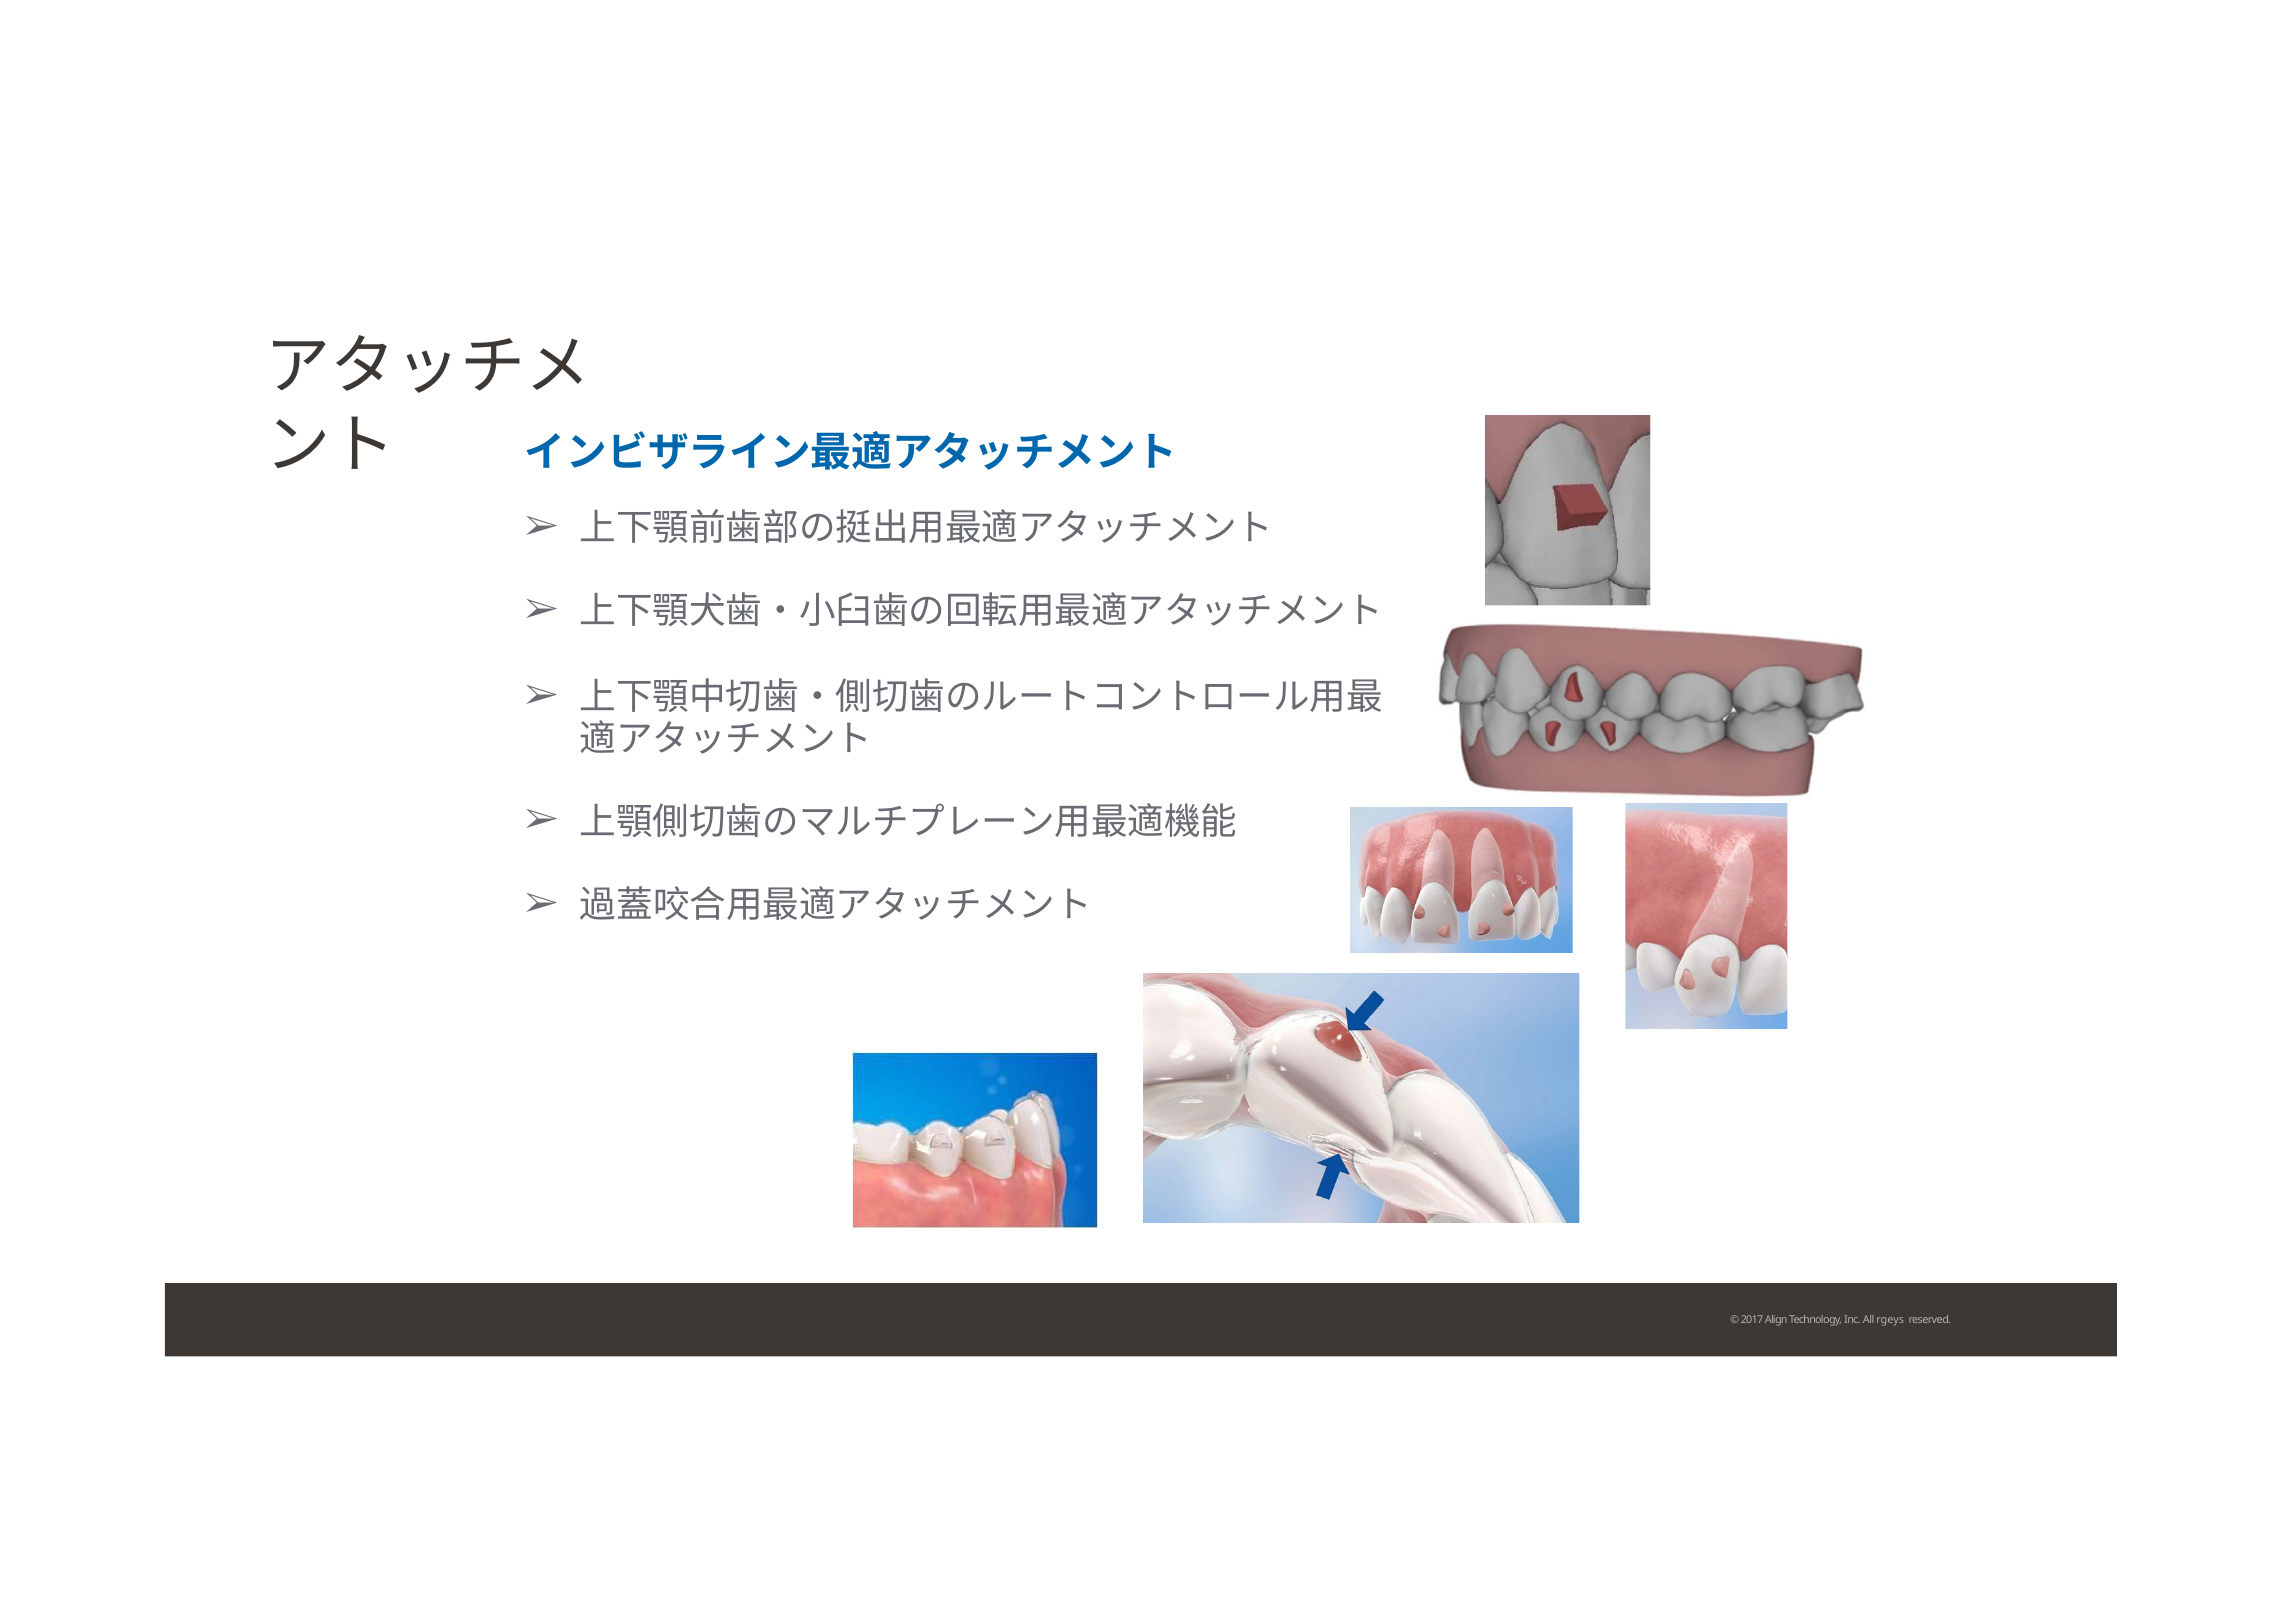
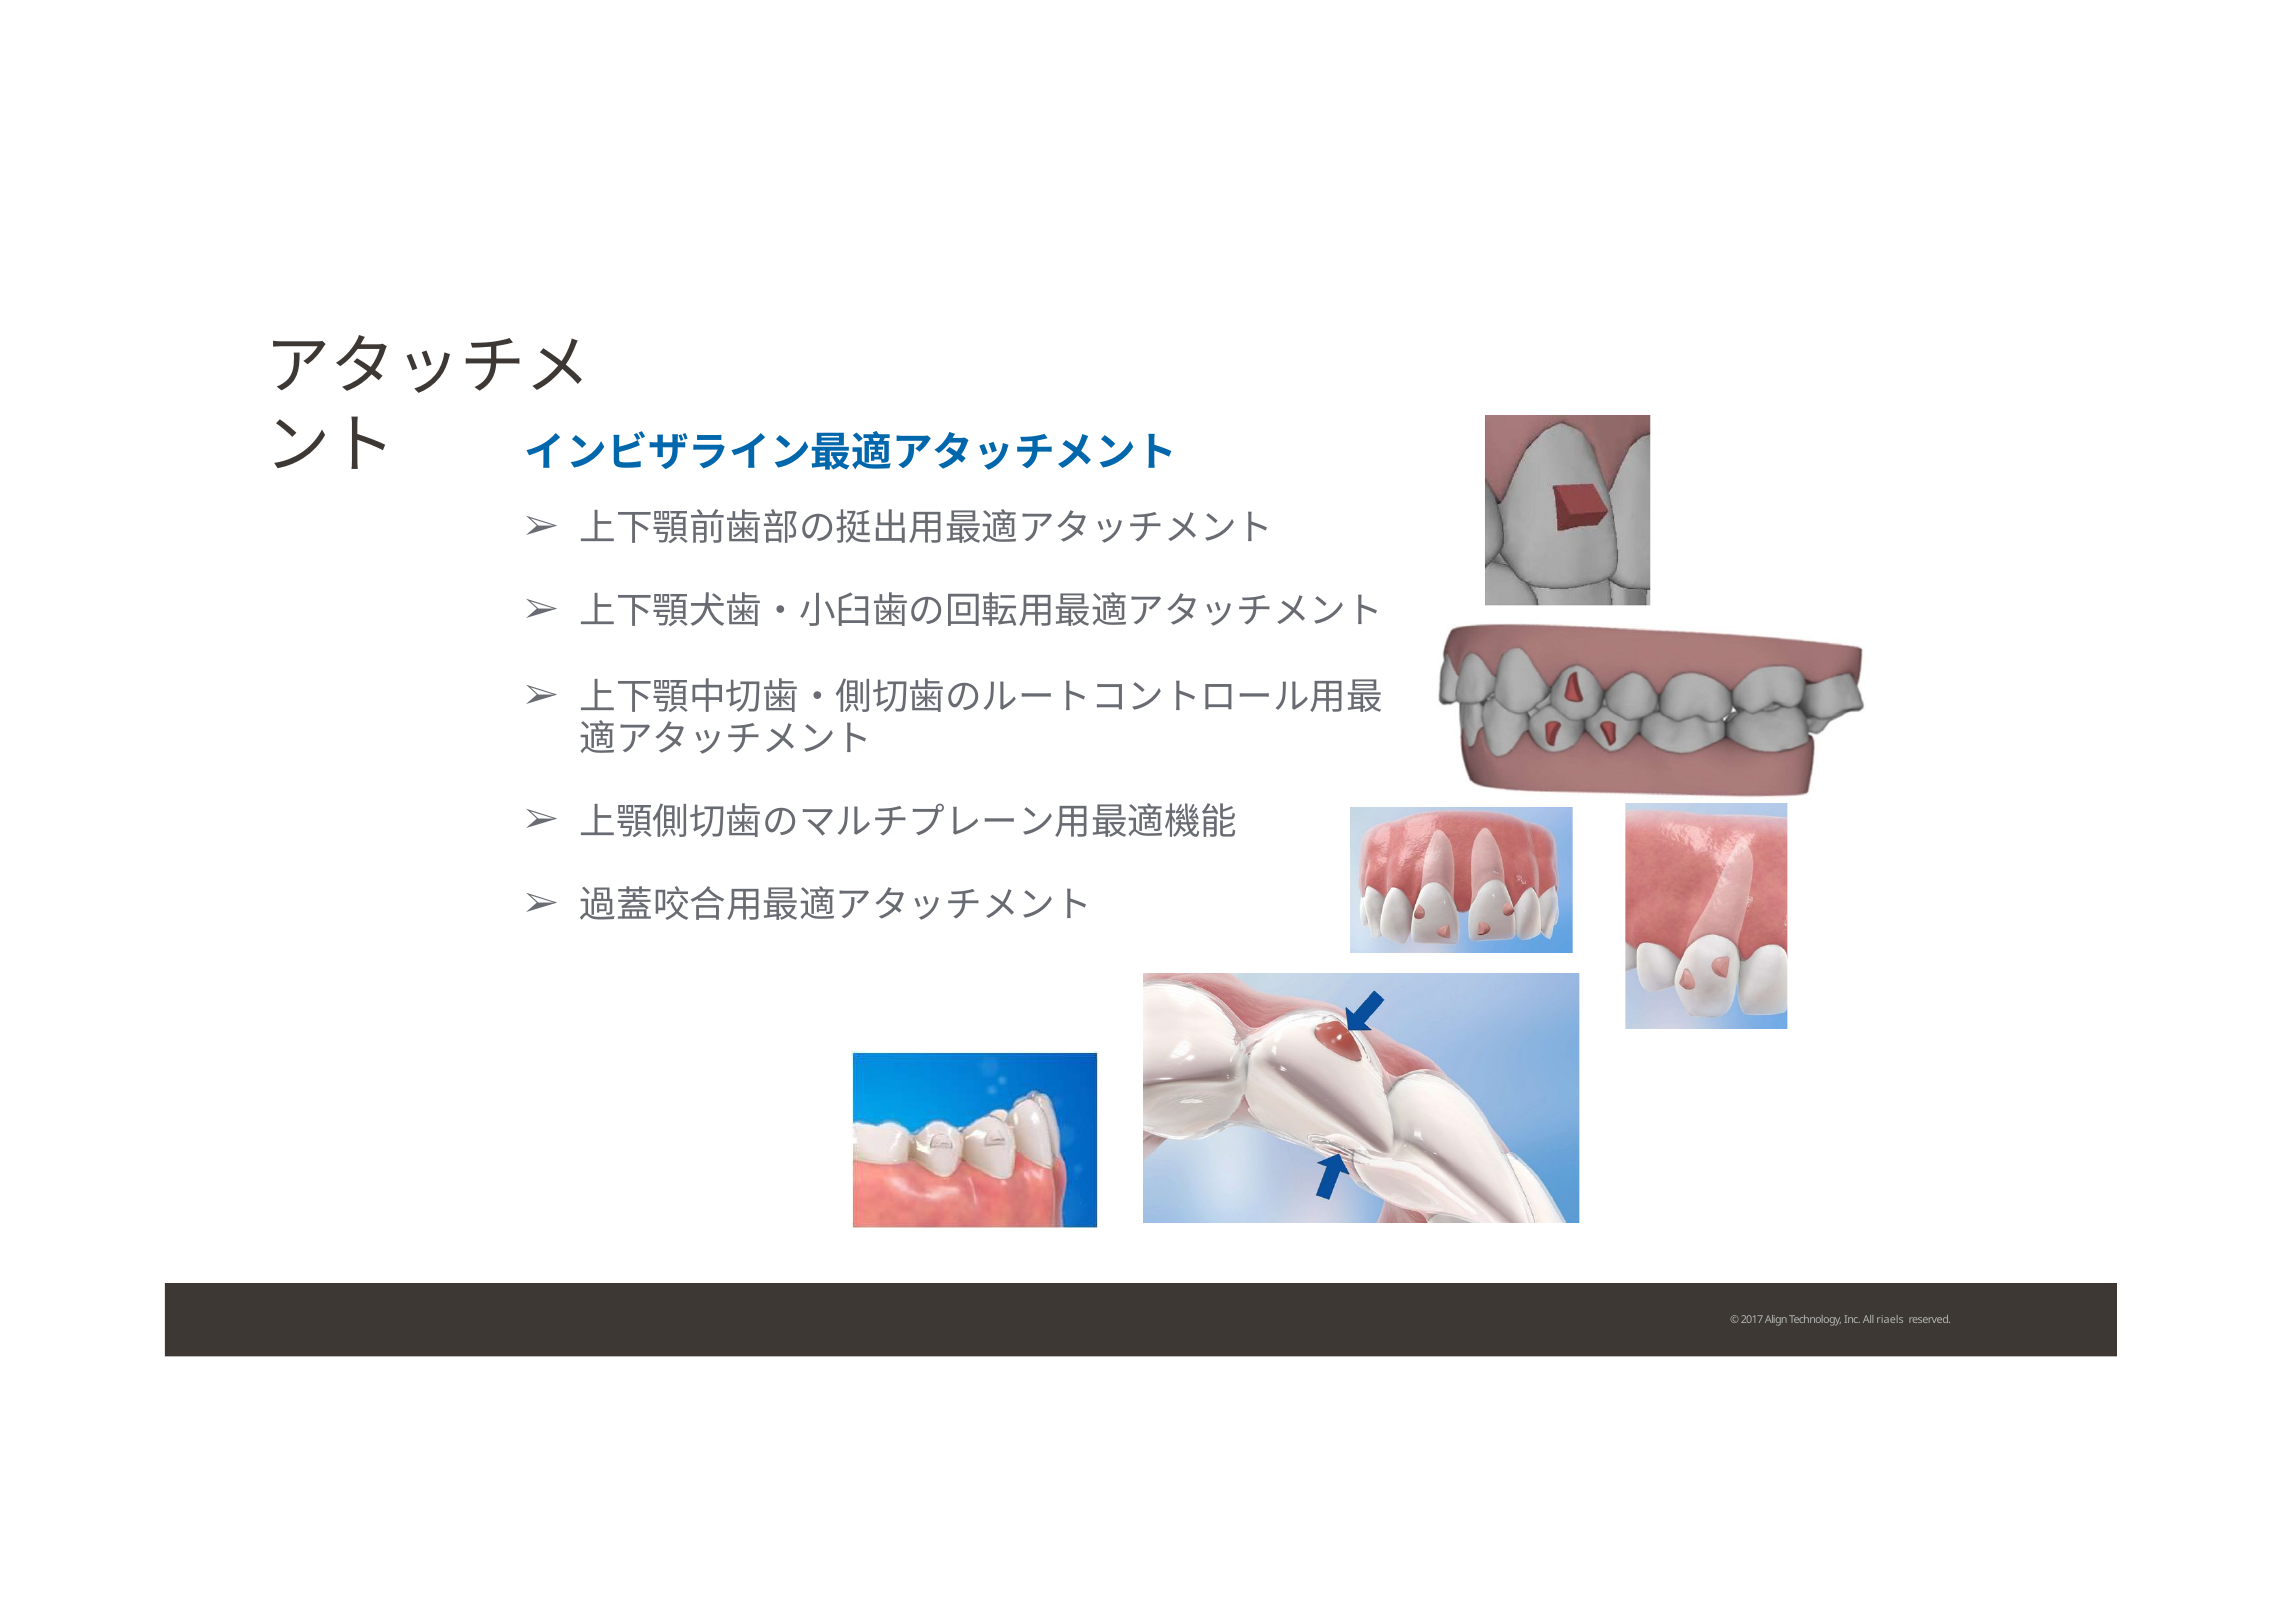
rgeys: rgeys -> riaels (1890, 1320)
